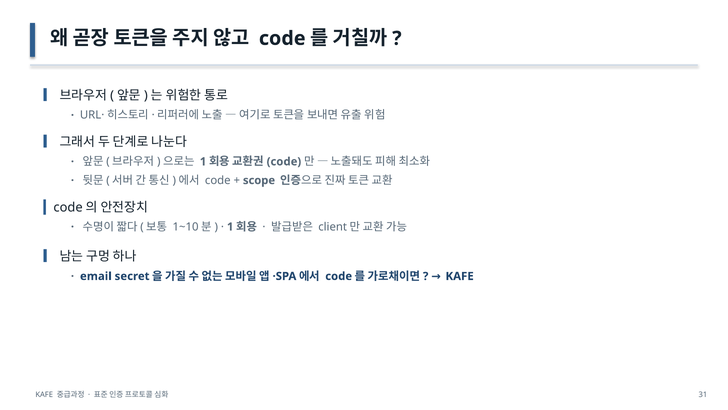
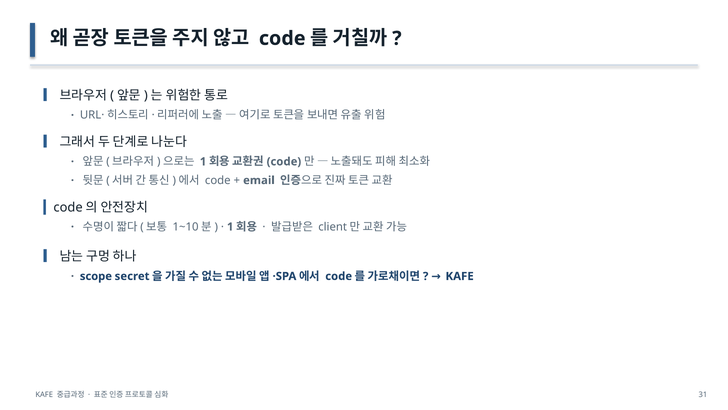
scope: scope -> email (259, 180)
email: email -> scope (96, 276)
